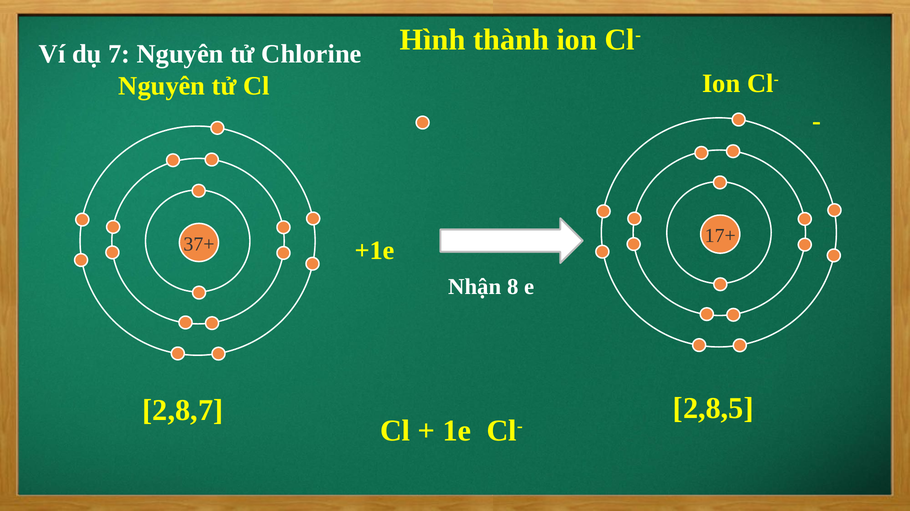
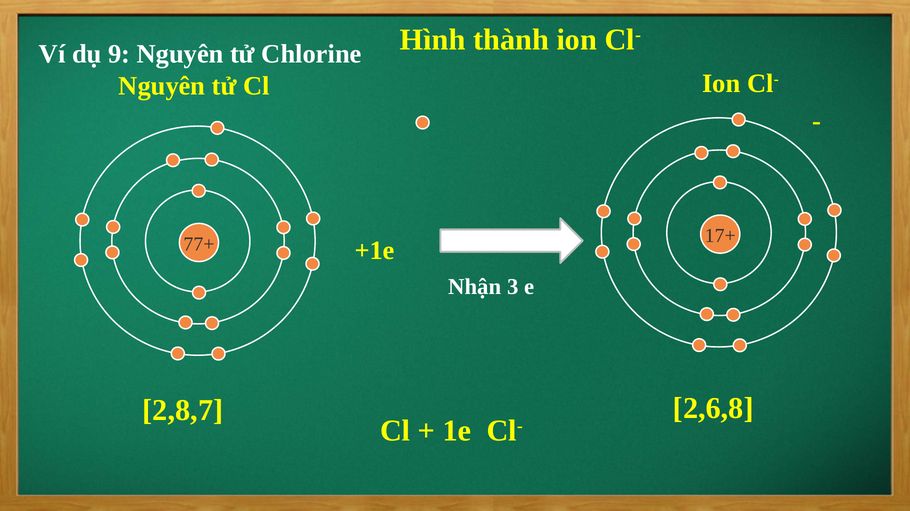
7: 7 -> 9 (119, 54)
37+: 37+ -> 77+ (199, 245)
8: 8 -> 3 (513, 287)
2,8,5: 2,8,5 -> 2,6,8 (713, 409)
